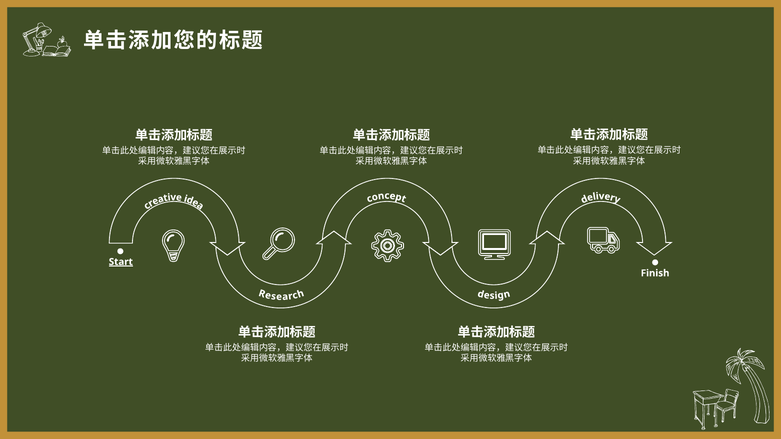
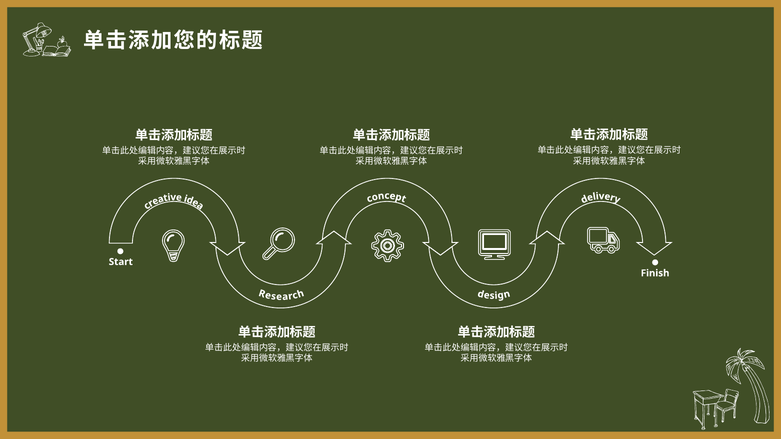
Start underline: present -> none (121, 262)
